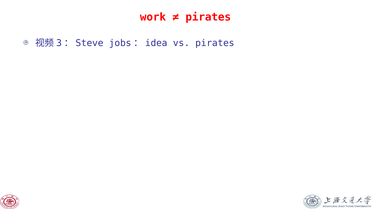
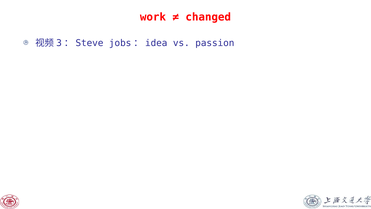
pirates: pirates -> changed (208, 17)
vs pirates: pirates -> passion (215, 43)
